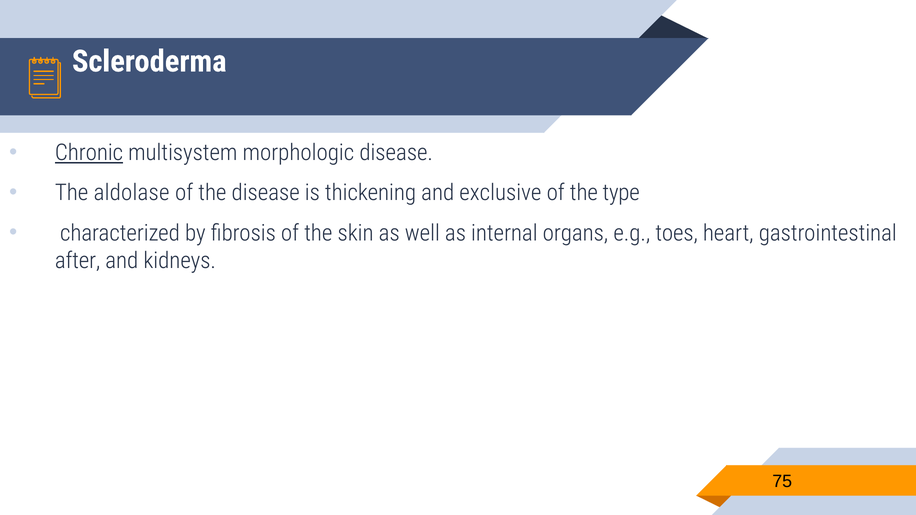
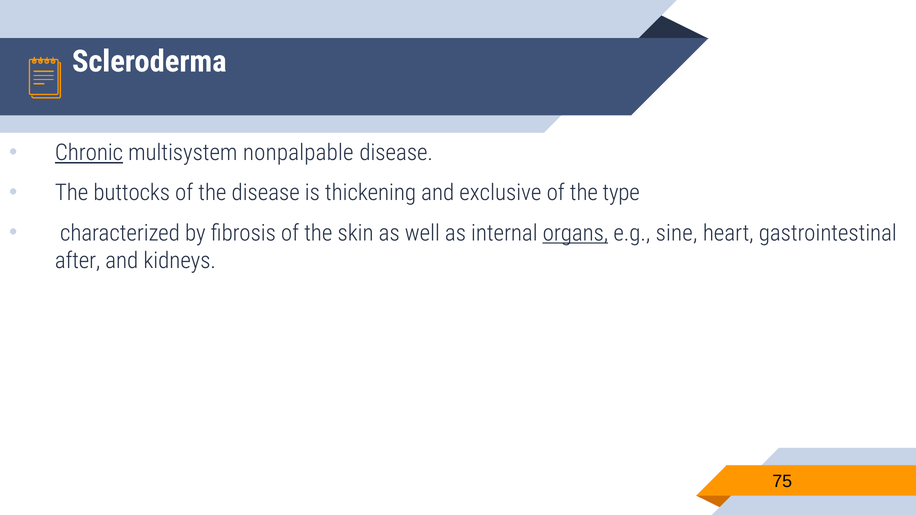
morphologic: morphologic -> nonpalpable (298, 153)
aldolase: aldolase -> buttocks (132, 193)
organs underline: none -> present (575, 233)
toes: toes -> sine (677, 233)
